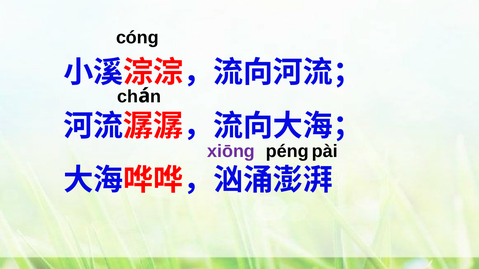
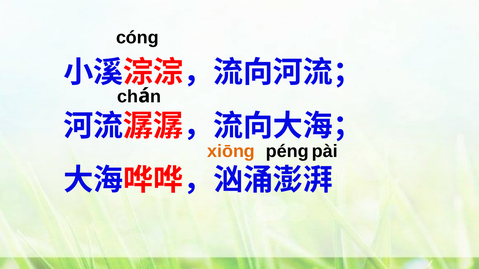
xiōng colour: purple -> orange (231, 152)
